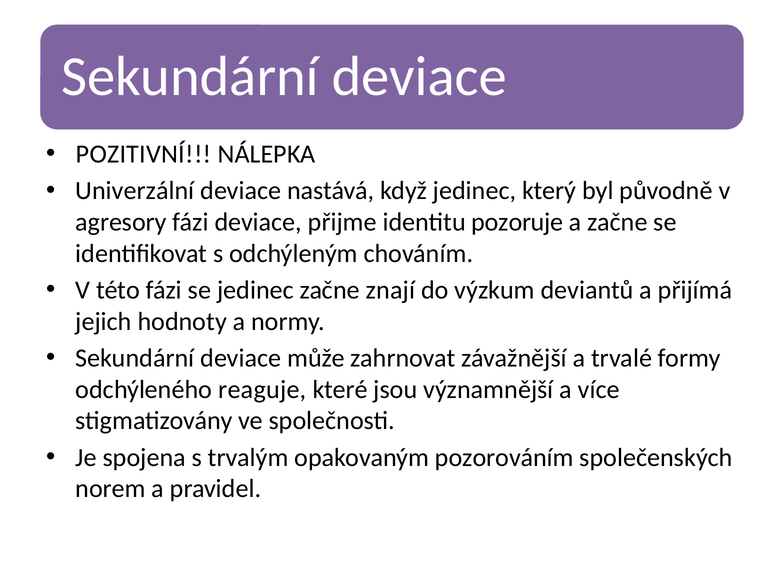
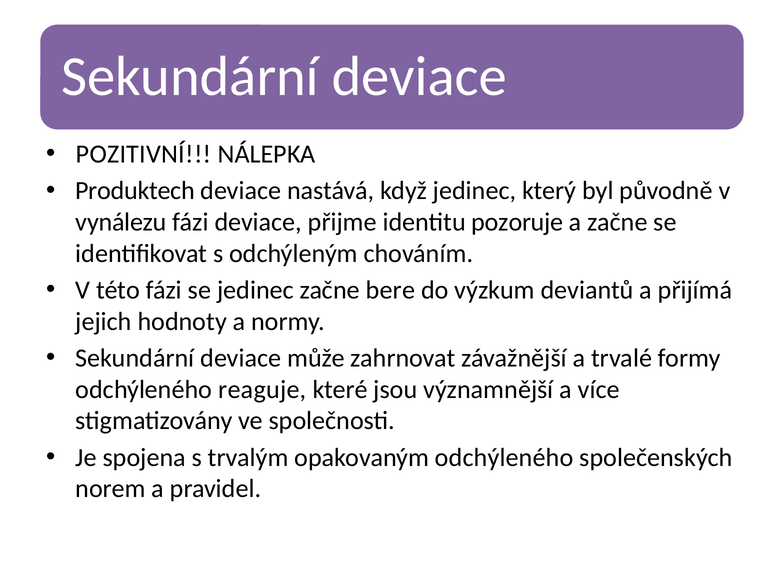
Univerzální: Univerzální -> Produktech (135, 191)
agresory: agresory -> vynálezu (121, 222)
znají: znají -> bere (390, 290)
opakovaným pozorováním: pozorováním -> odchýleného (504, 457)
